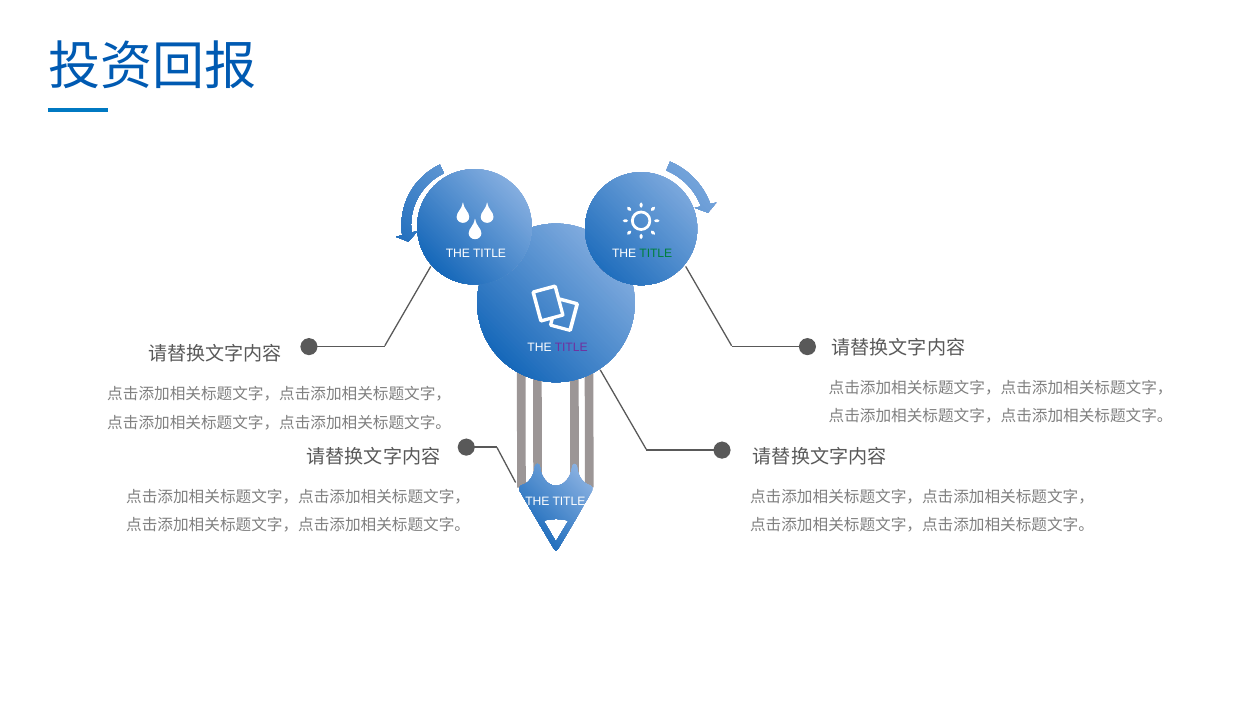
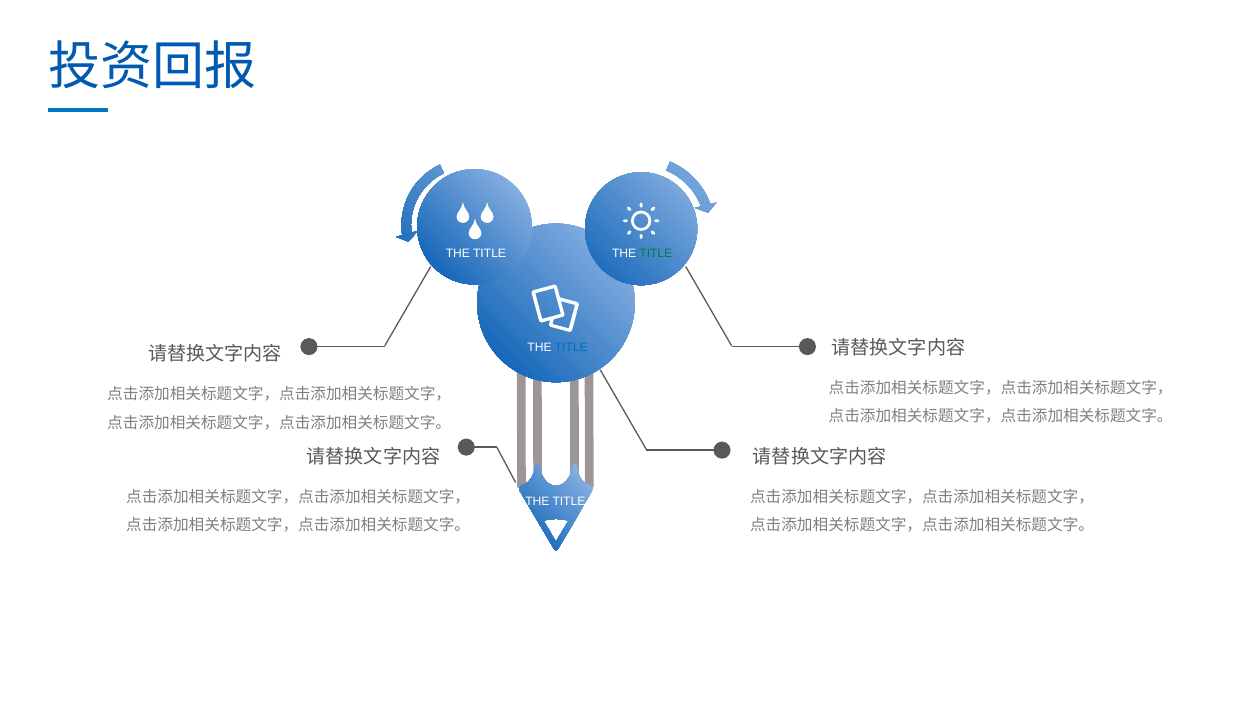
TITLE colour: purple -> blue (571, 347)
